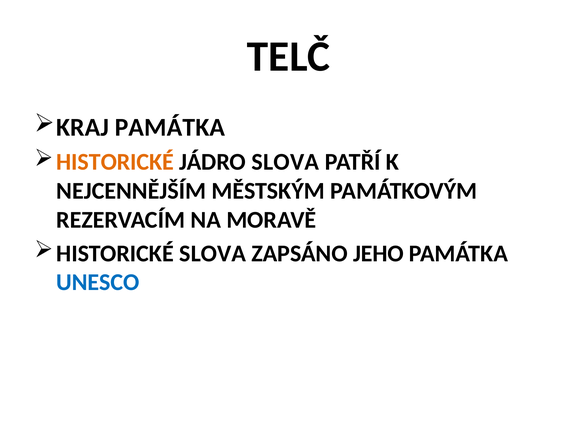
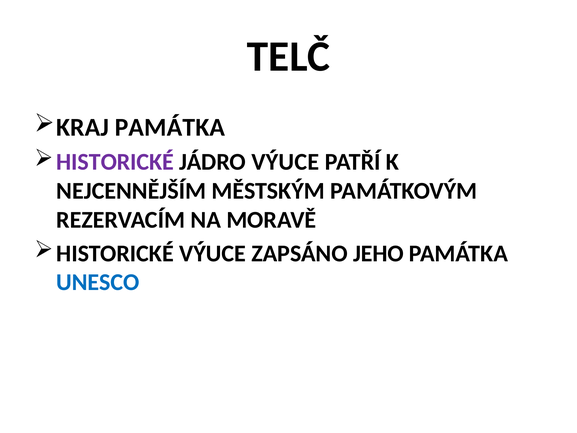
HISTORICKÉ colour: orange -> purple (115, 162)
JÁDRO SLOVA: SLOVA -> VÝUCE (285, 162)
HISTORICKÉ SLOVA: SLOVA -> VÝUCE (213, 253)
